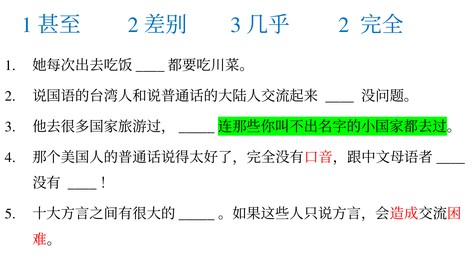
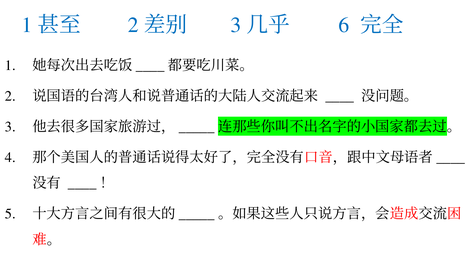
2: 2 -> 6 (344, 25)
